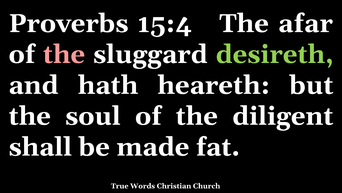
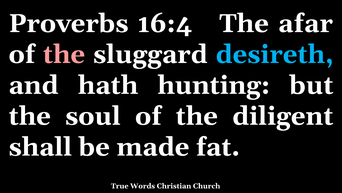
15:4: 15:4 -> 16:4 (165, 23)
desireth colour: light green -> light blue (275, 54)
heareth: heareth -> hunting (214, 85)
